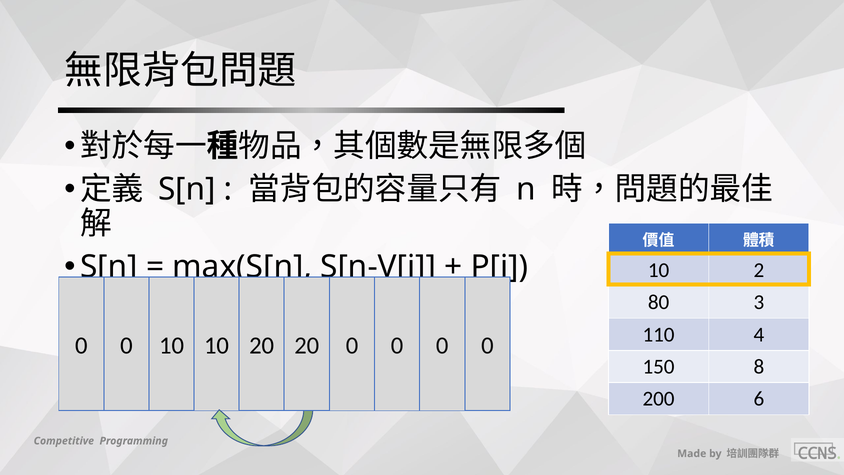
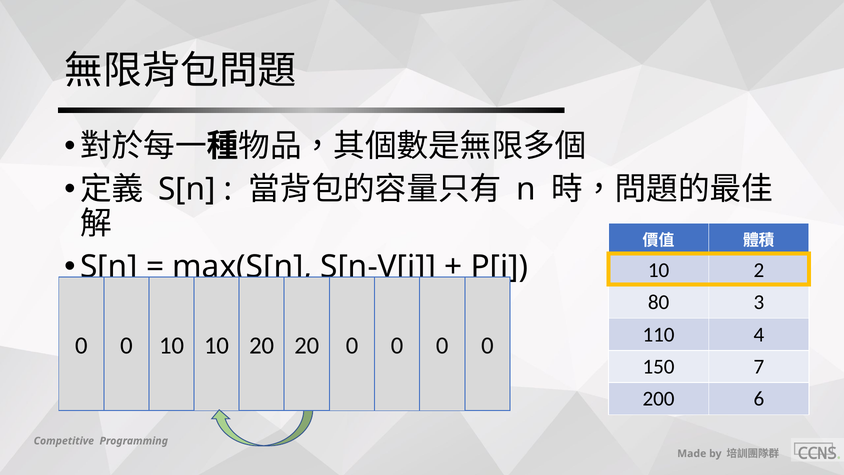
8: 8 -> 7 (759, 367)
